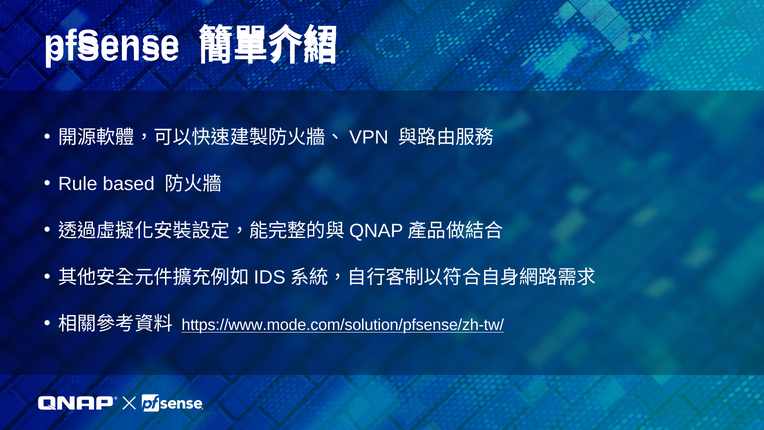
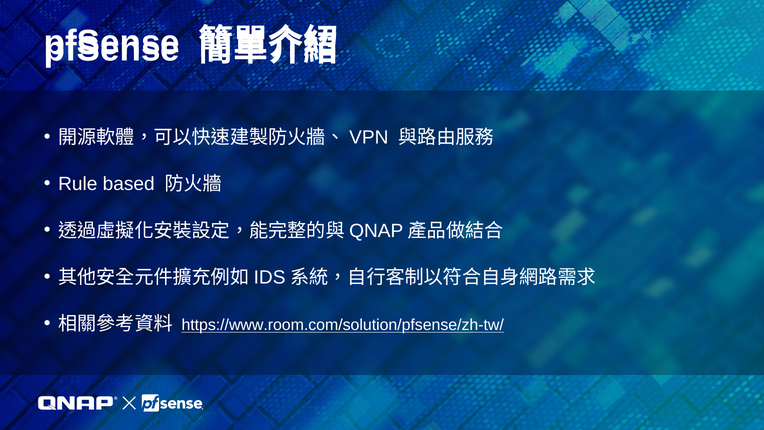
https://www.mode.com/solution/pfsense/zh-tw/: https://www.mode.com/solution/pfsense/zh-tw/ -> https://www.room.com/solution/pfsense/zh-tw/ (343, 325)
